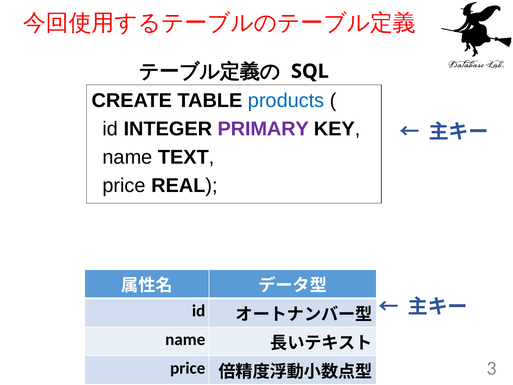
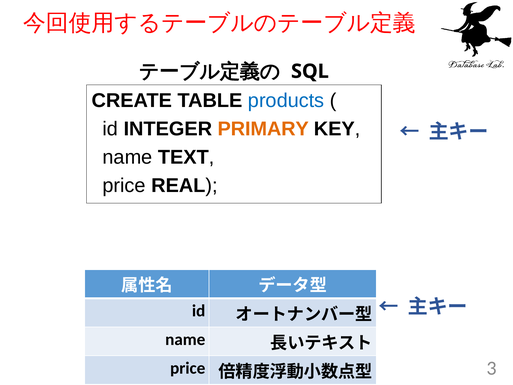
PRIMARY colour: purple -> orange (263, 129)
